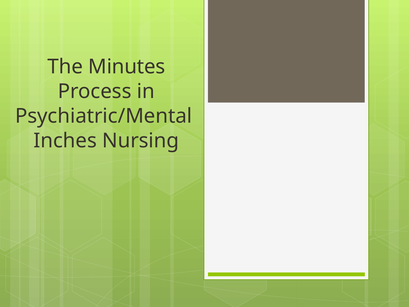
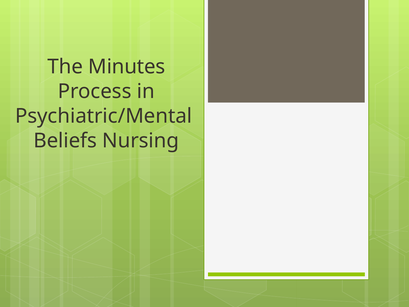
Inches: Inches -> Beliefs (65, 140)
